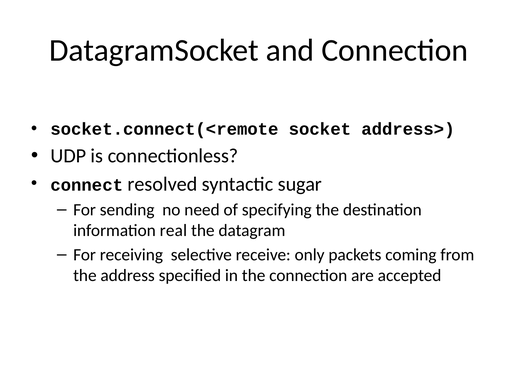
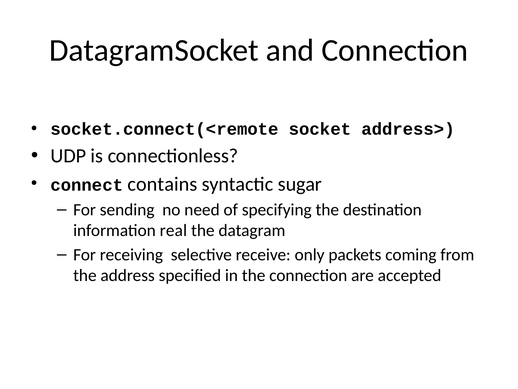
resolved: resolved -> contains (162, 184)
